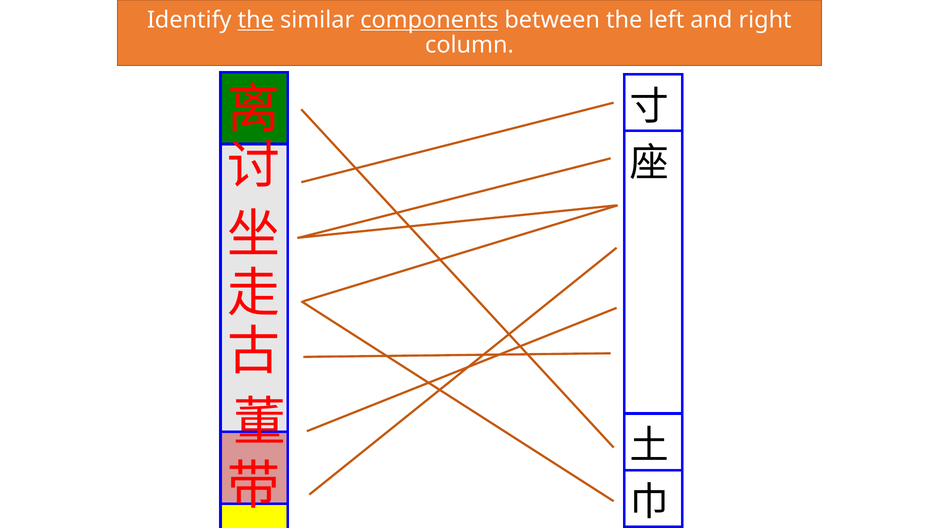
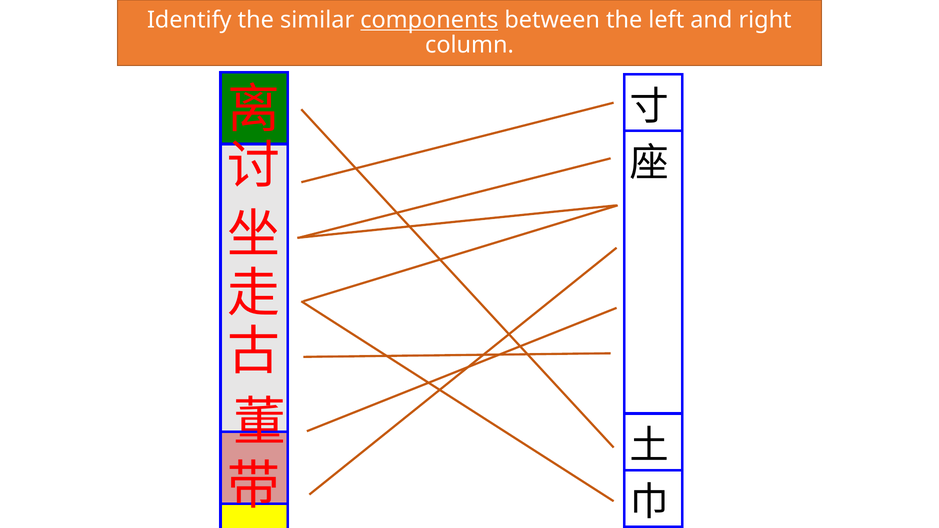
the underline: present -> none (256, 20)
